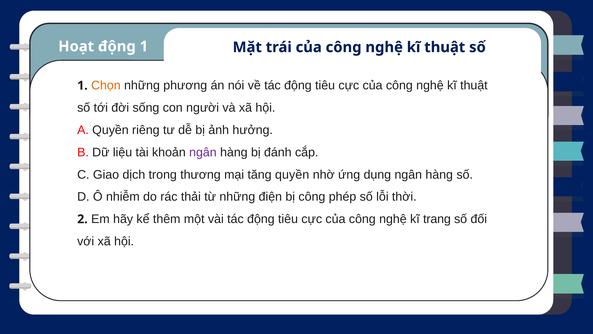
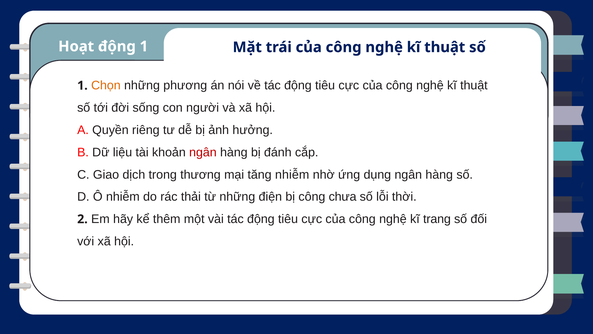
ngân colour: purple -> red (203, 152)
tăng quyền: quyền -> nhiễm (292, 174)
phép: phép -> chưa (343, 197)
